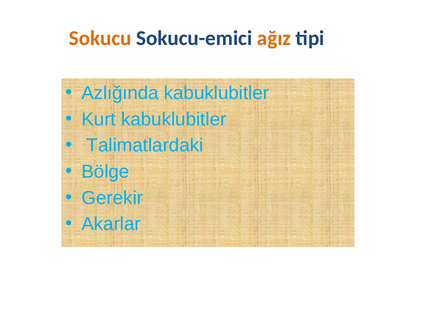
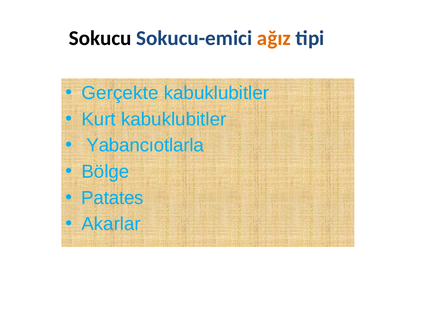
Sokucu colour: orange -> black (100, 38)
Azlığında: Azlığında -> Gerçekte (120, 93)
Talimatlardaki: Talimatlardaki -> Yabancıotlarla (145, 146)
Gerekir: Gerekir -> Patates (112, 198)
